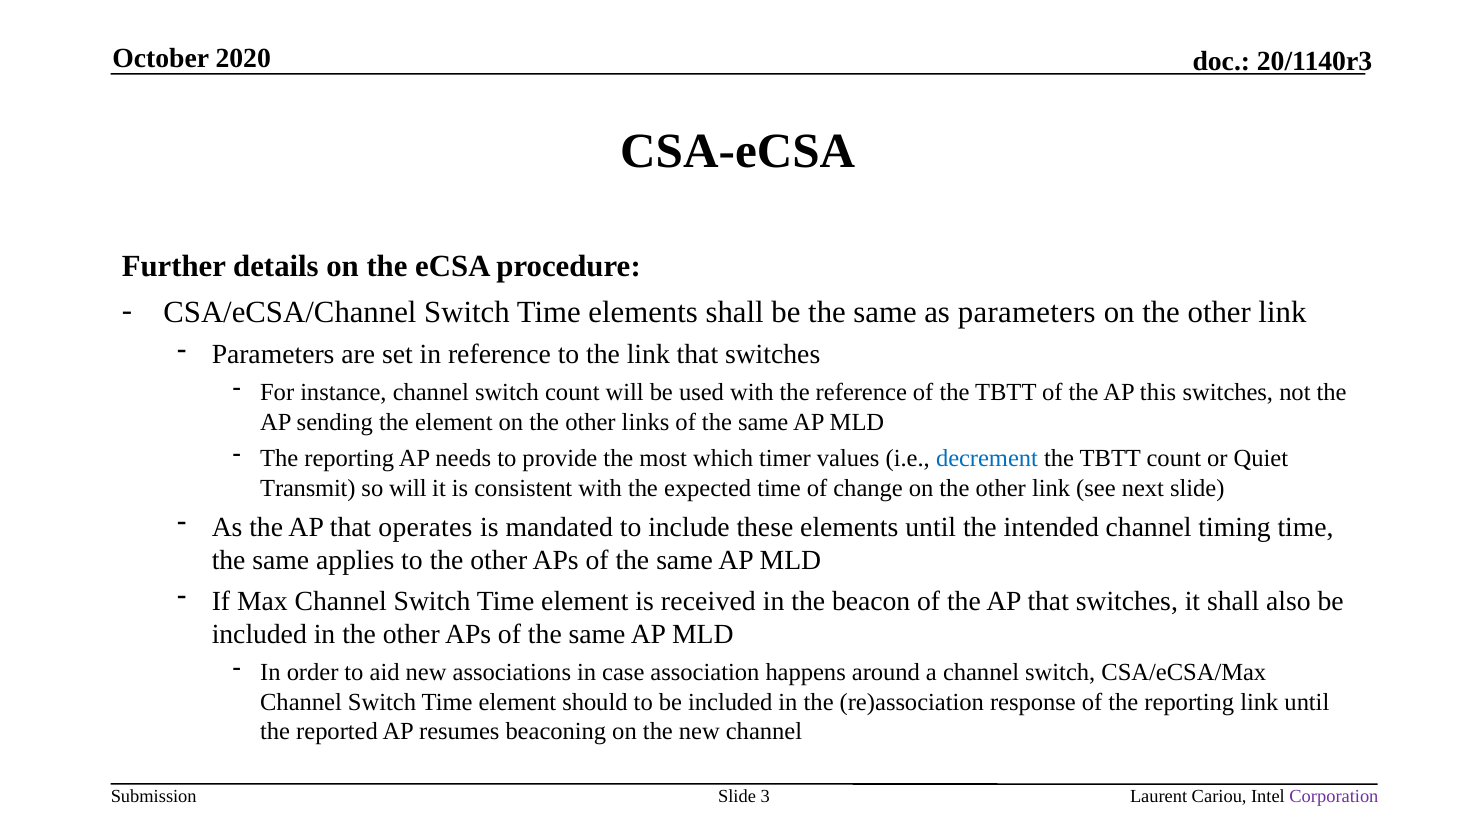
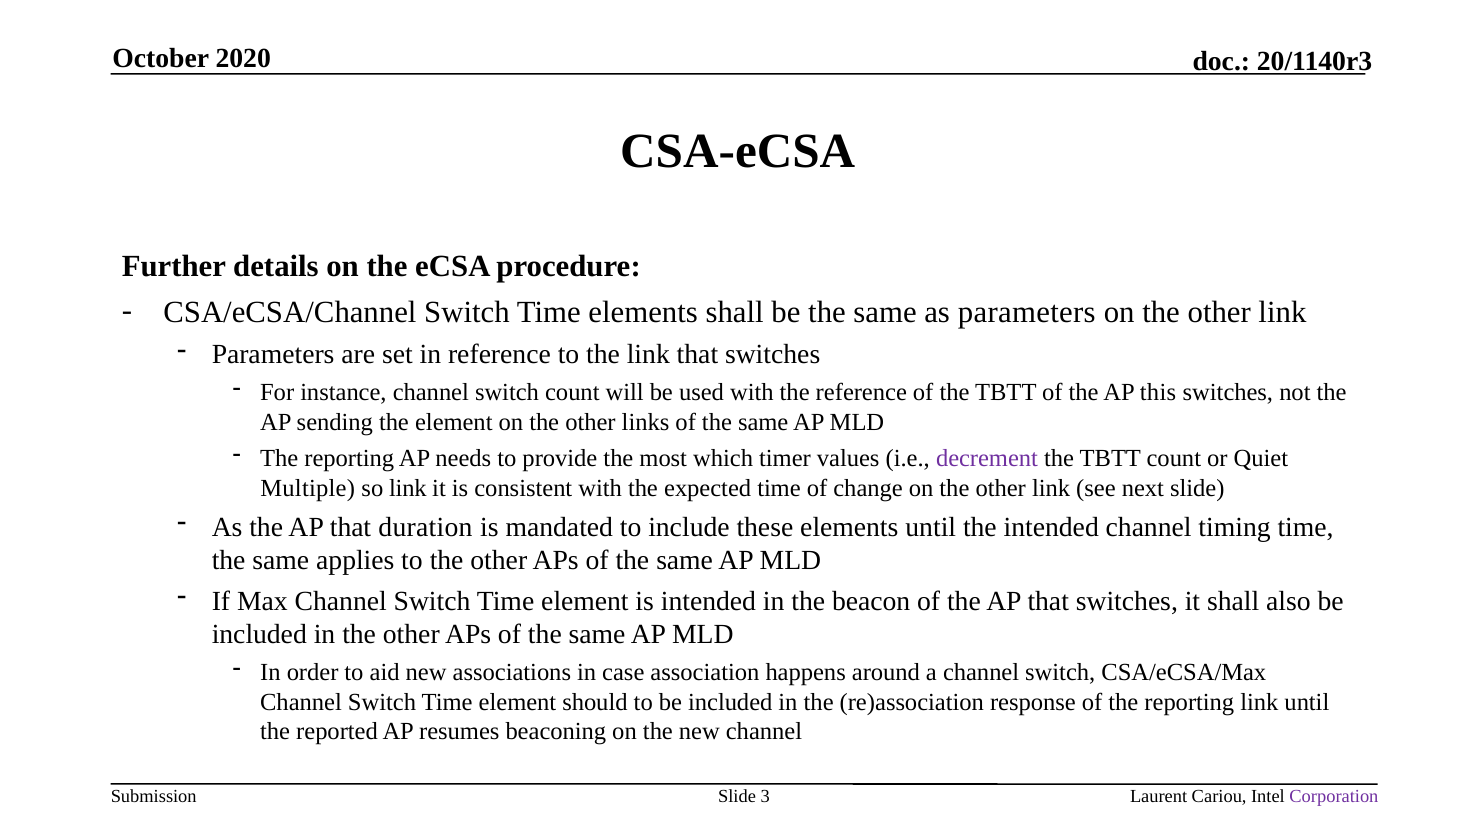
decrement colour: blue -> purple (987, 459)
Transmit: Transmit -> Multiple (308, 488)
so will: will -> link (408, 488)
operates: operates -> duration (425, 527)
is received: received -> intended (708, 602)
